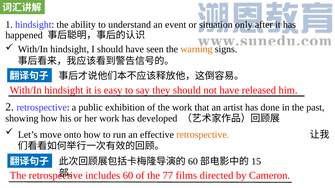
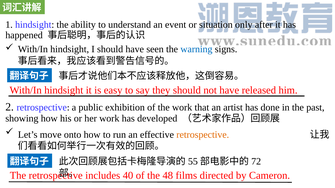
warning colour: orange -> blue (196, 49)
60: 60 -> 55 (193, 162)
15: 15 -> 72 (256, 162)
includes 60: 60 -> 40 (128, 176)
77: 77 -> 48 (168, 176)
